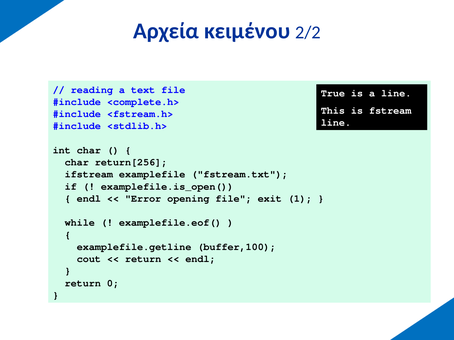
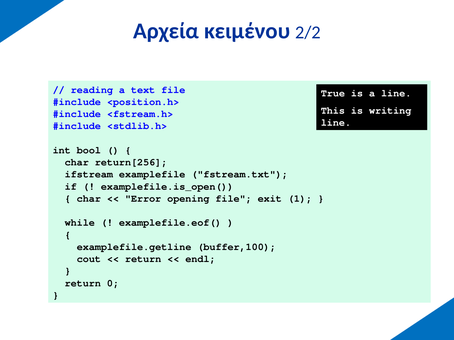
<complete.h>: <complete.h> -> <position.h> (143, 102)
fstream: fstream -> writing (390, 111)
int char: char -> bool (89, 150)
endl: endl -> char (89, 199)
